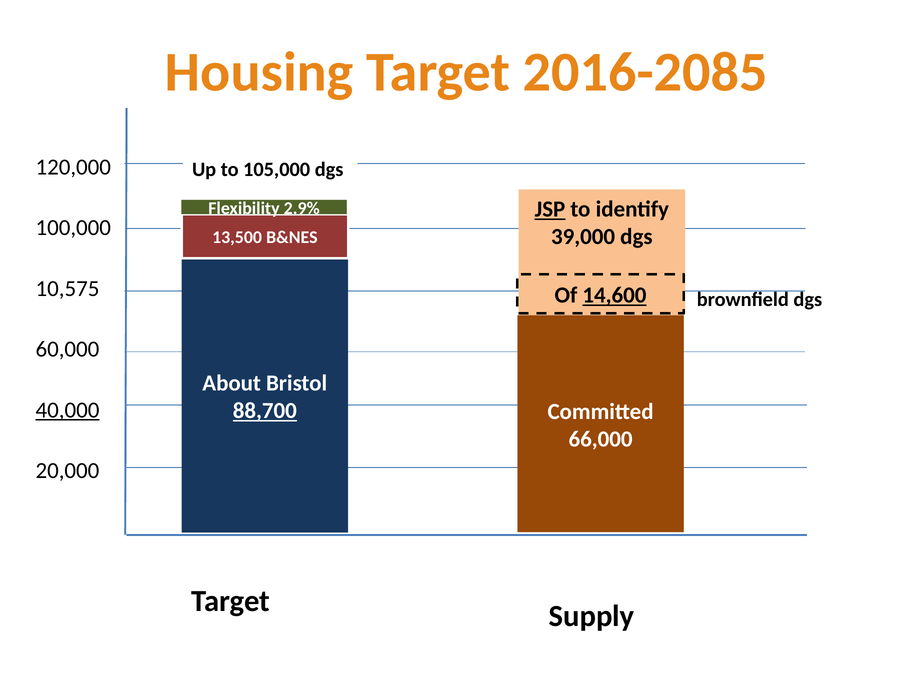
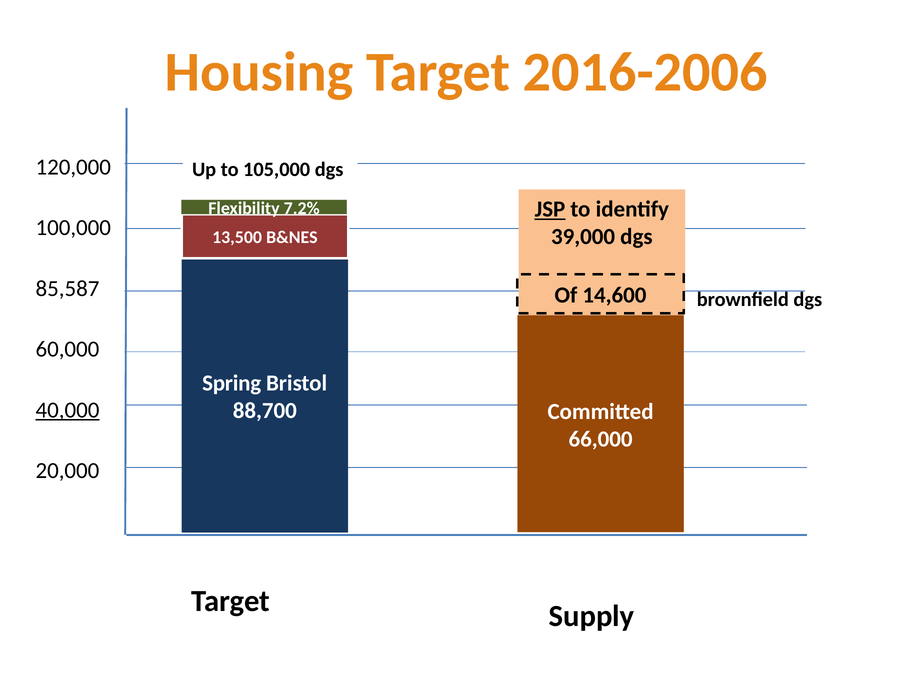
2016-2085: 2016-2085 -> 2016-2006 (645, 72)
2.9%: 2.9% -> 7.2% (302, 208)
10,575: 10,575 -> 85,587 (67, 289)
14,600 underline: present -> none (614, 295)
About: About -> Spring (232, 383)
88,700 underline: present -> none (265, 411)
